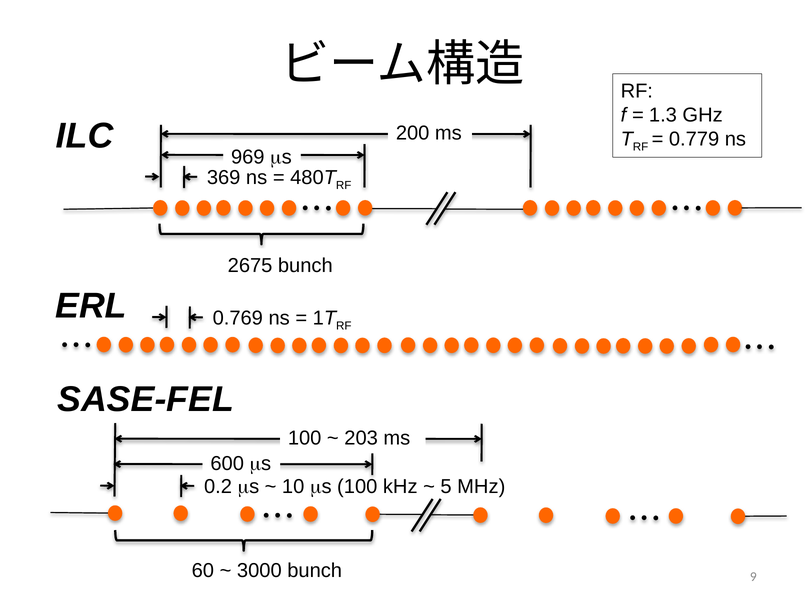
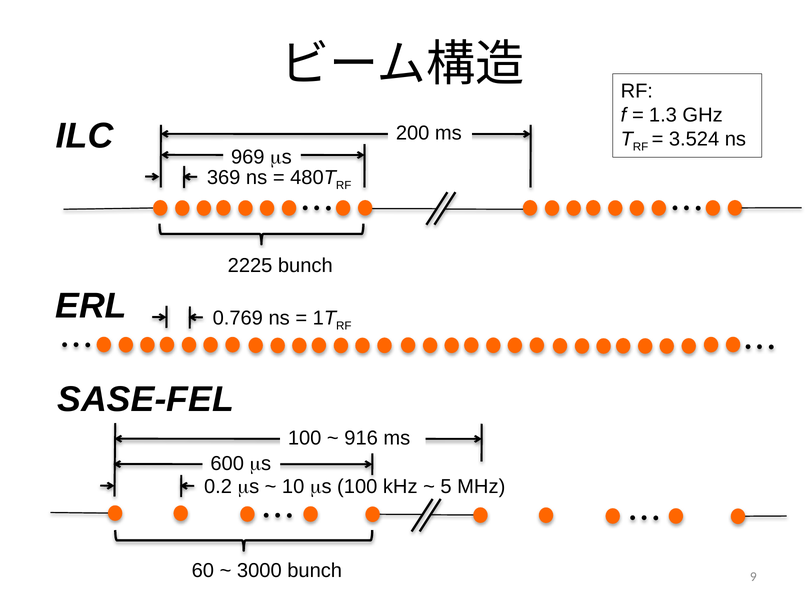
0.779: 0.779 -> 3.524 (694, 139)
2675: 2675 -> 2225 (250, 266)
203: 203 -> 916 (361, 438)
